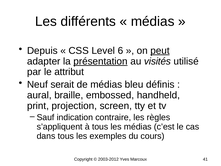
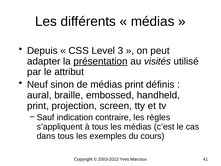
6: 6 -> 3 (120, 51)
peut underline: present -> none (160, 51)
serait: serait -> sinon (62, 84)
médias bleu: bleu -> print (134, 84)
